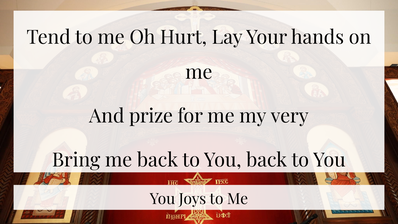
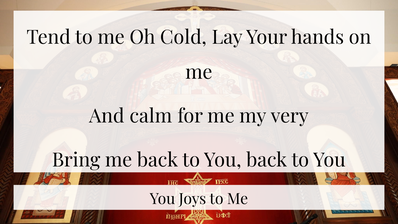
Hurt: Hurt -> Cold (183, 37)
prize: prize -> calm (151, 116)
